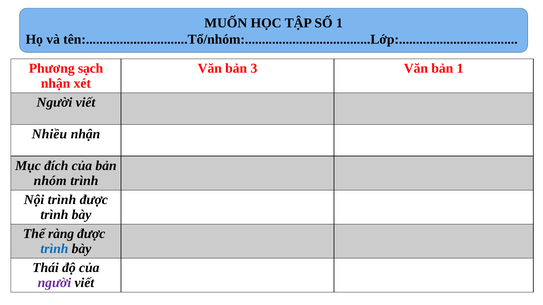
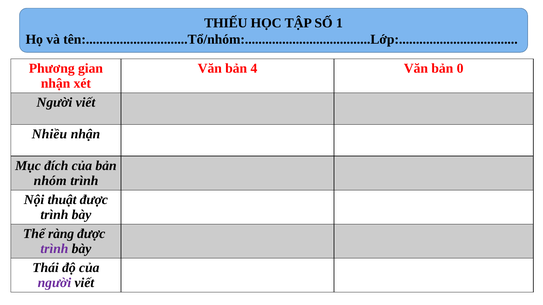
MUỐN: MUỐN -> THIẾU (226, 23)
sạch: sạch -> gian (90, 69)
3: 3 -> 4 (254, 69)
bản 1: 1 -> 0 (460, 69)
Nội trình: trình -> thuật (62, 200)
trình colour: blue -> purple (54, 249)
